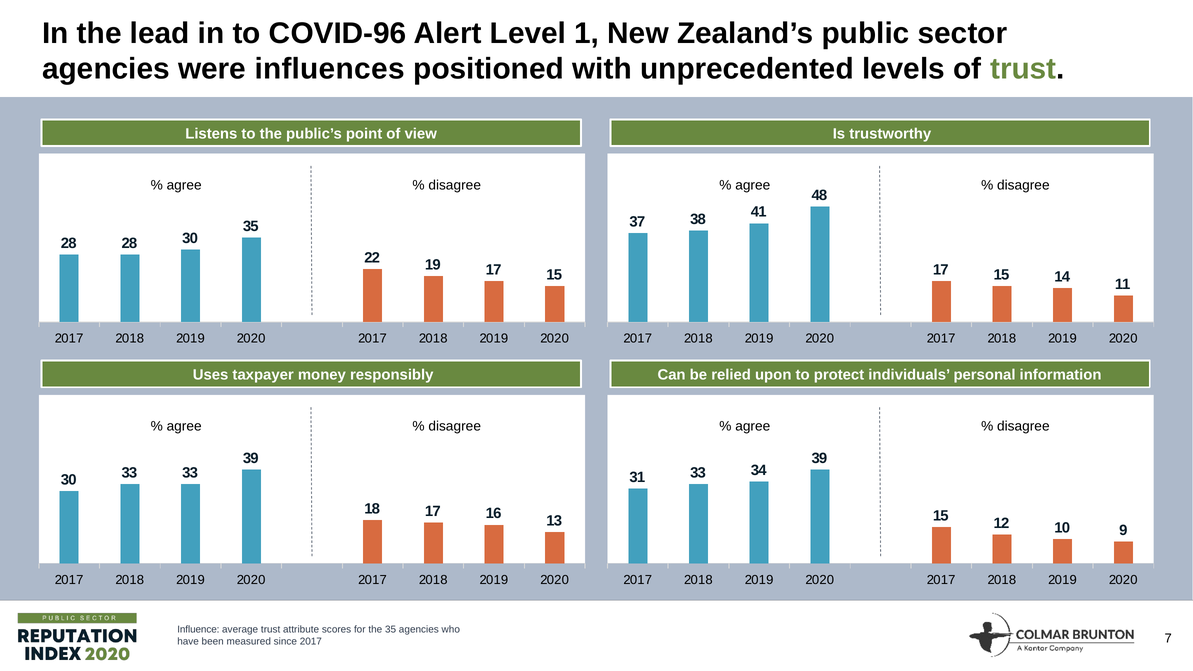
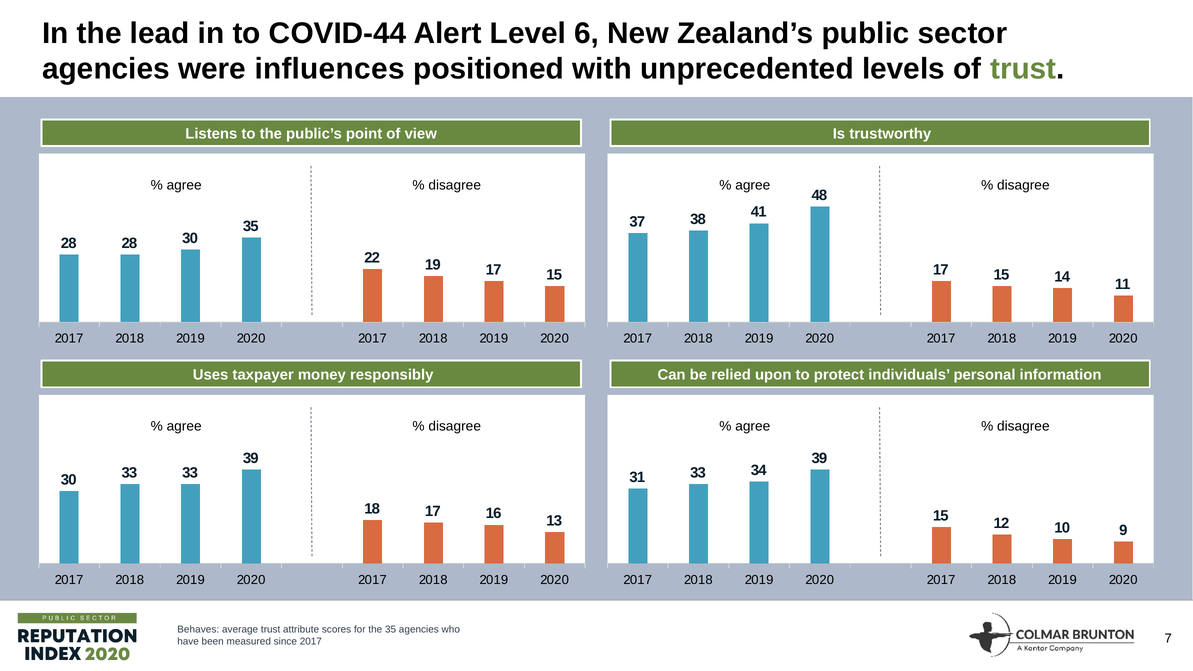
COVID-96: COVID-96 -> COVID-44 (338, 33)
1: 1 -> 6 (587, 33)
Influence: Influence -> Behaves (198, 630)
